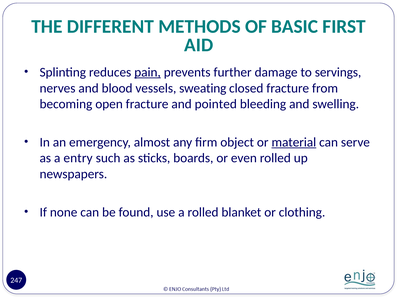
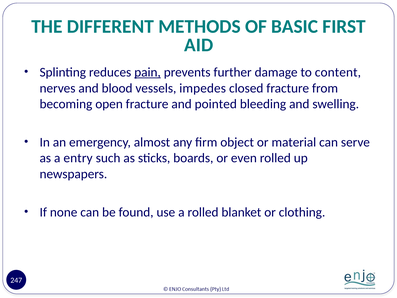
servings: servings -> content (338, 72)
sweating: sweating -> impedes (203, 88)
material underline: present -> none (294, 142)
